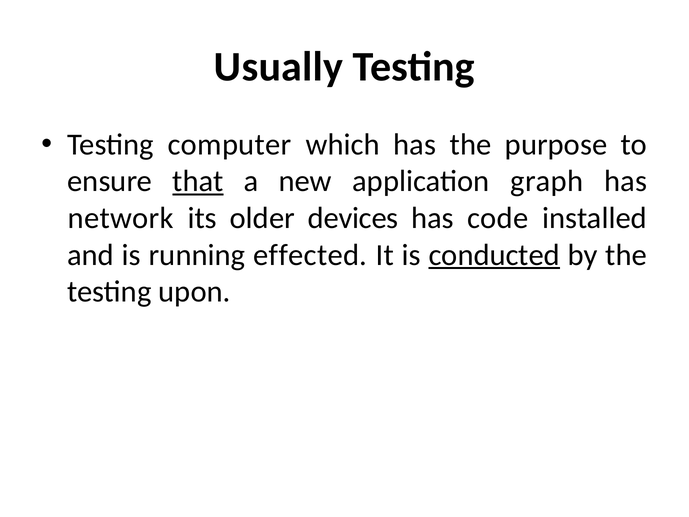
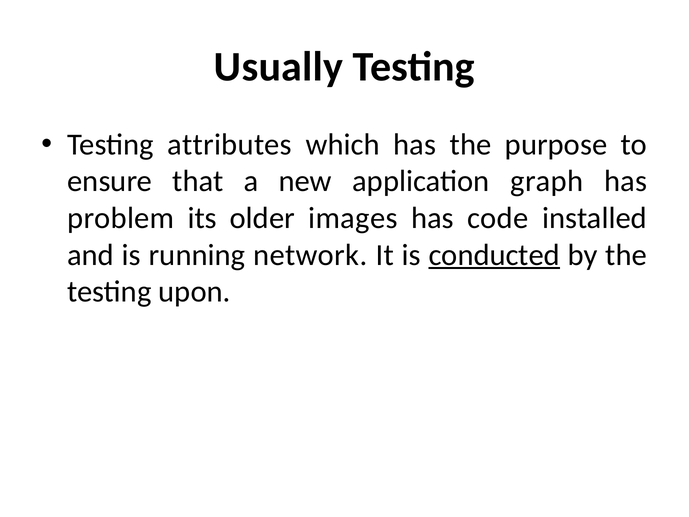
computer: computer -> attributes (230, 145)
that underline: present -> none (198, 181)
network: network -> problem (121, 218)
devices: devices -> images (353, 218)
effected: effected -> network (310, 255)
